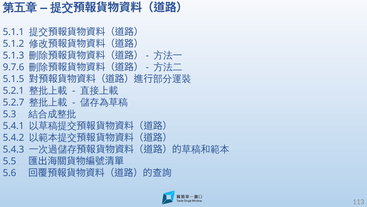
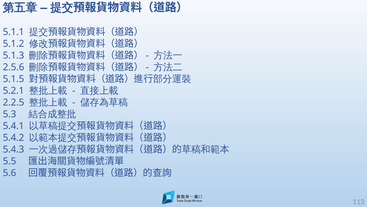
9.7.6: 9.7.6 -> 2.5.6 (13, 67)
5.2.7: 5.2.7 -> 2.2.5 (13, 102)
